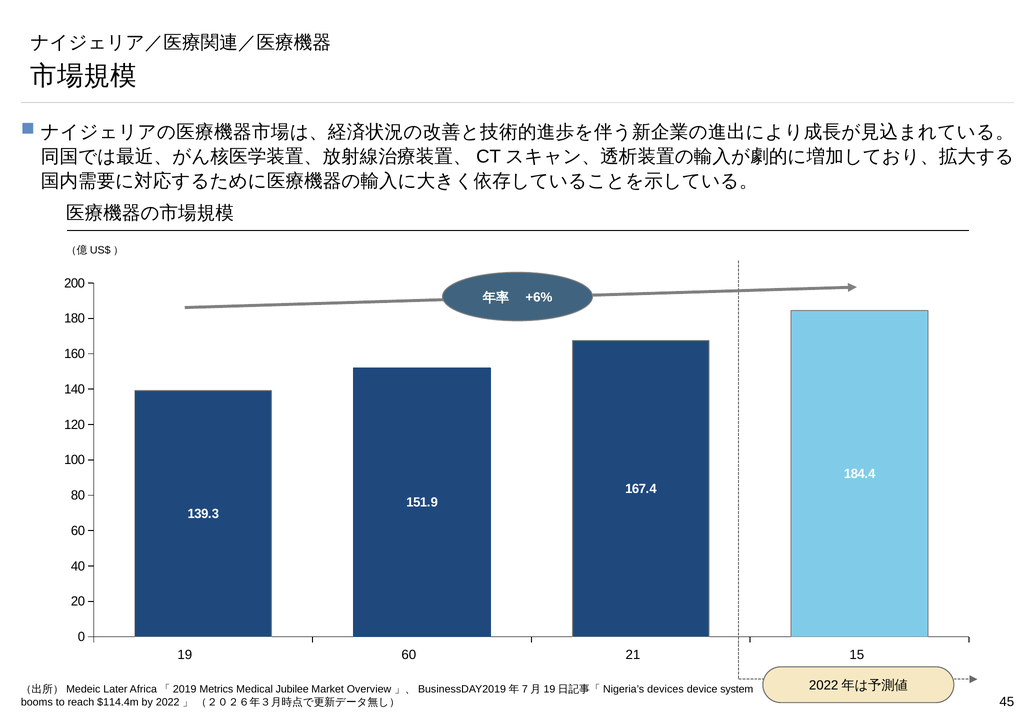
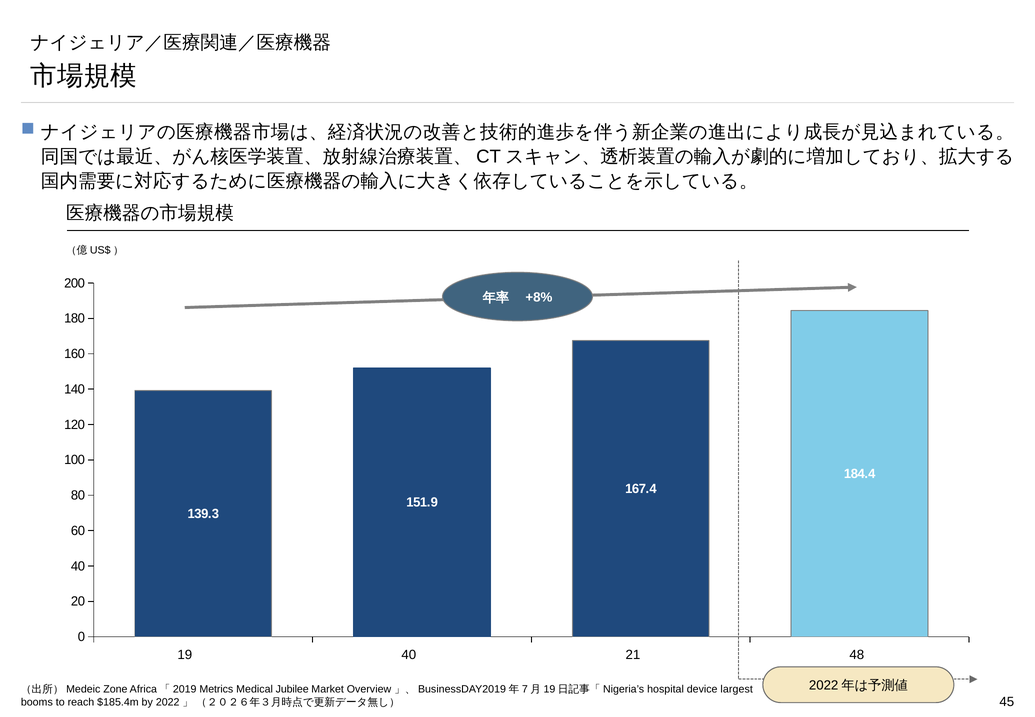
+6%: +6% -> +8% (539, 297)
19 60: 60 -> 40 (409, 654)
15: 15 -> 48 (857, 654)
Later: Later -> Zone (115, 689)
devices: devices -> hospital (666, 689)
system: system -> largest (737, 689)
$114.4m: $114.4m -> $185.4m (118, 702)
